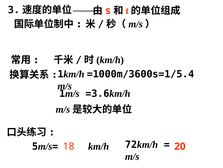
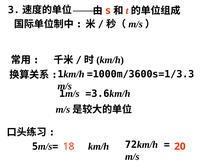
=1000m/3600s=1/5.4: =1000m/3600s=1/5.4 -> =1000m/3600s=1/3.3 (141, 74)
